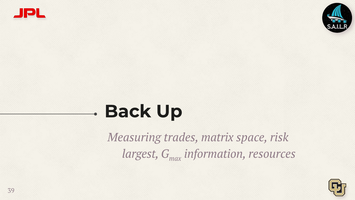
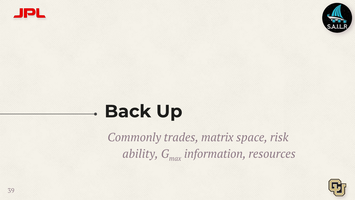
Measuring: Measuring -> Commonly (134, 137)
largest: largest -> ability (140, 154)
